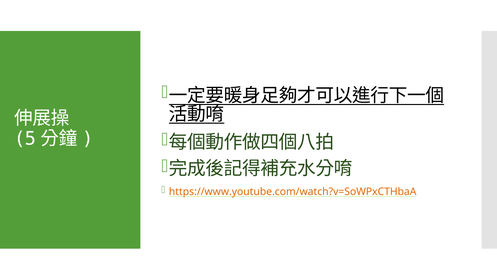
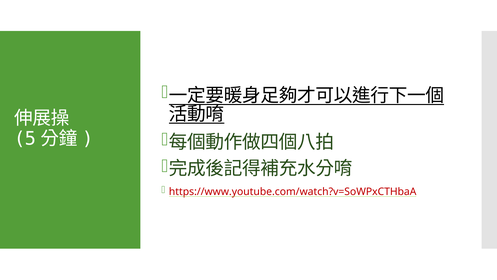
https://www.youtube.com/watch?v=SoWPxCTHbaA colour: orange -> red (293, 191)
